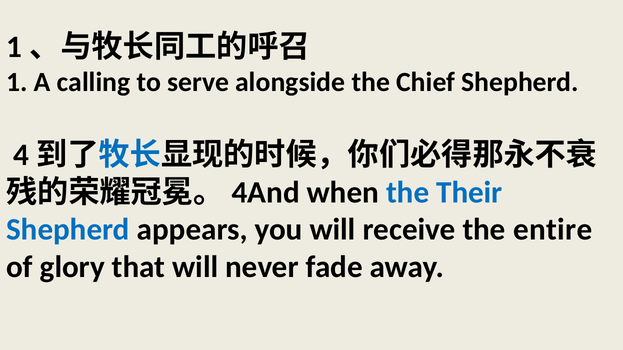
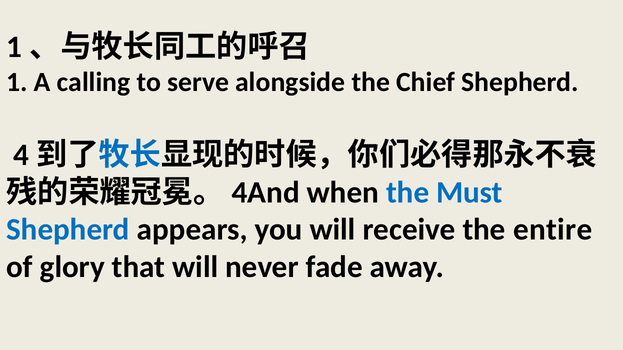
Their: Their -> Must (469, 193)
